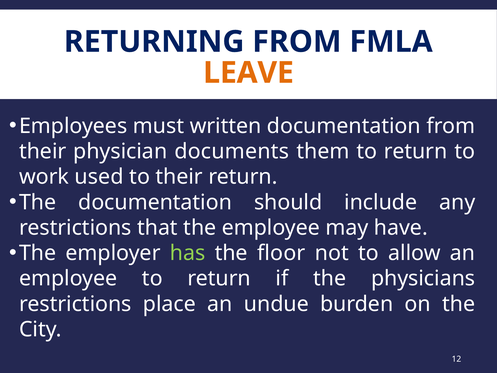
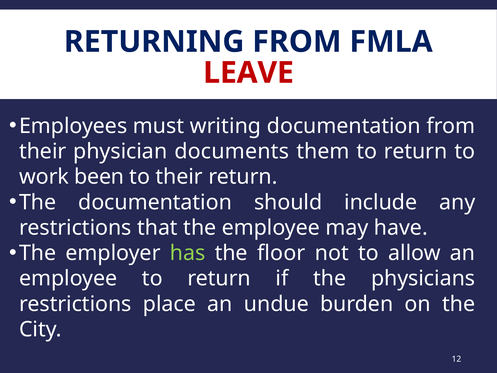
LEAVE colour: orange -> red (249, 73)
written: written -> writing (225, 126)
used: used -> been (99, 177)
